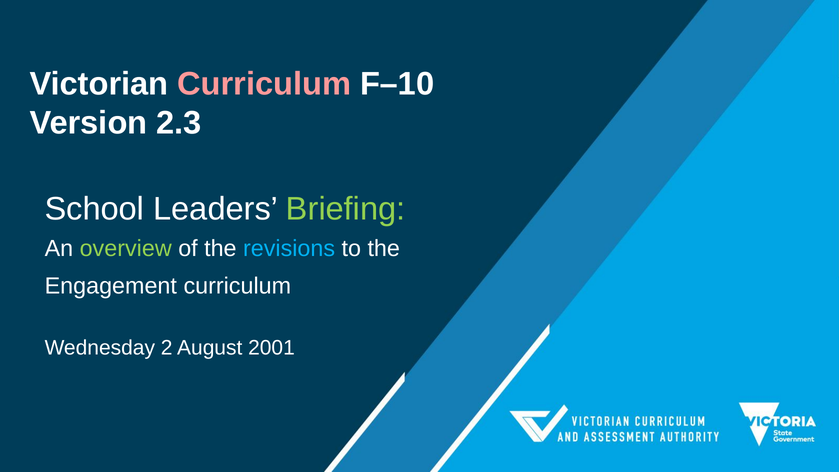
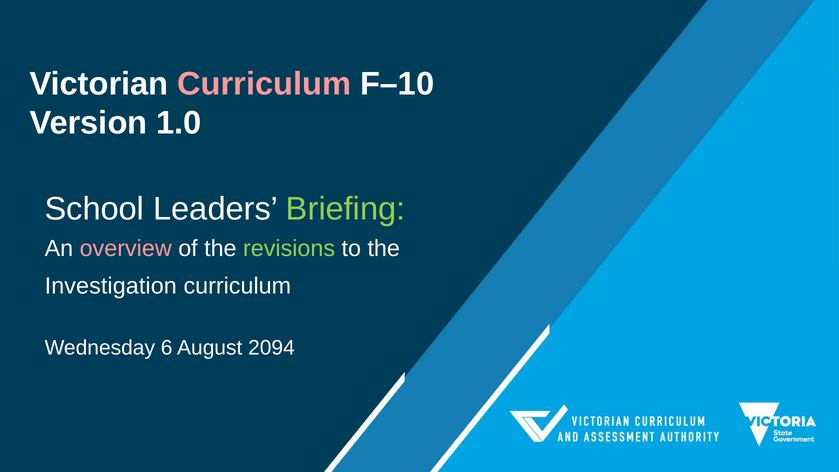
2.3: 2.3 -> 1.0 (179, 123)
overview colour: light green -> pink (126, 249)
revisions colour: light blue -> light green (289, 249)
Engagement: Engagement -> Investigation (111, 286)
2: 2 -> 6 (167, 348)
2001: 2001 -> 2094 (271, 348)
